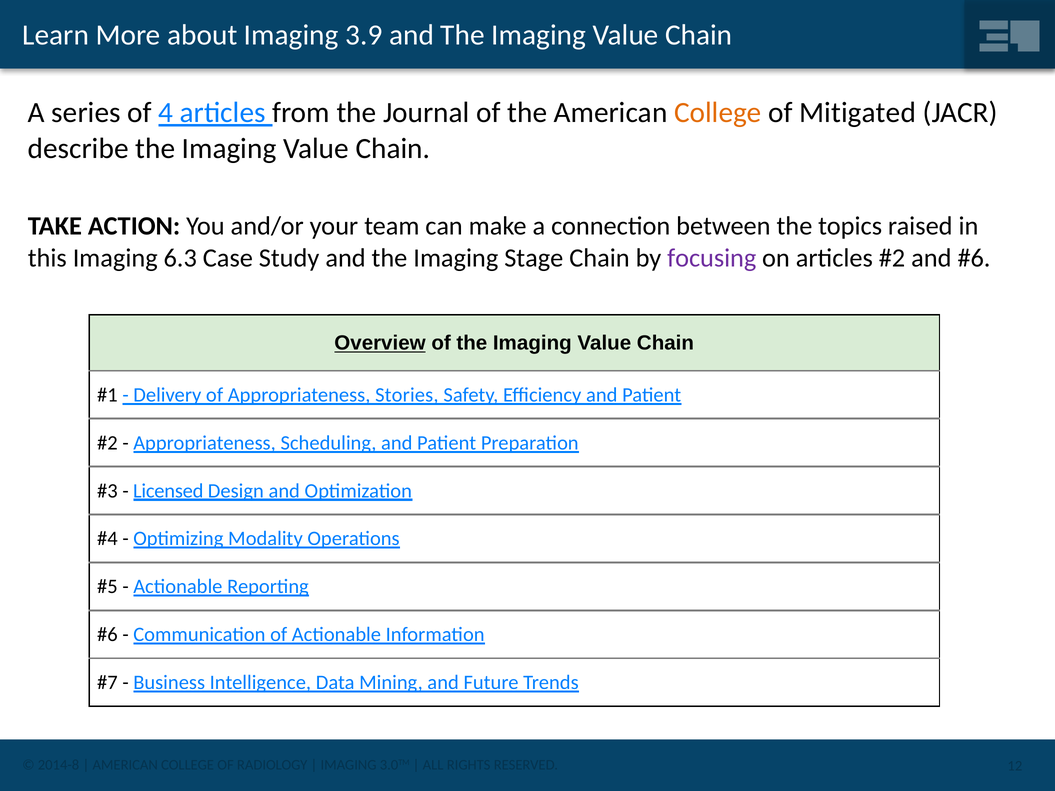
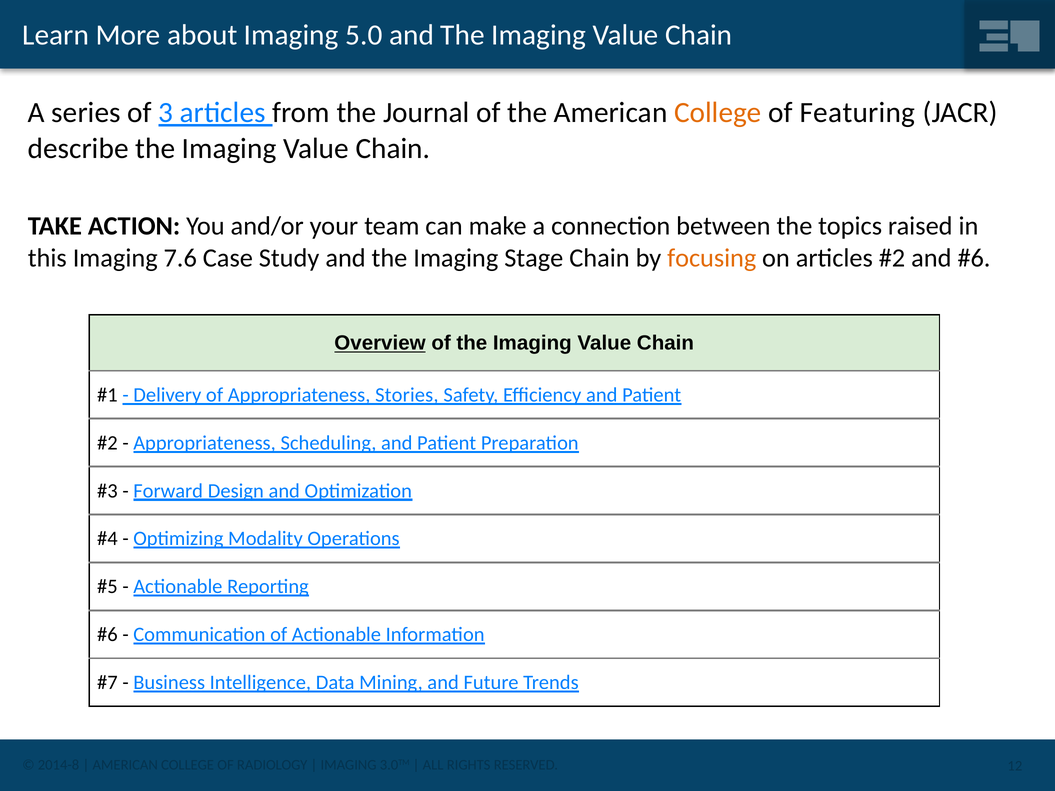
3.9: 3.9 -> 5.0 (364, 35)
4: 4 -> 3 (166, 113)
Mitigated: Mitigated -> Featuring (857, 113)
6.3: 6.3 -> 7.6 (180, 258)
focusing colour: purple -> orange (712, 258)
Licensed: Licensed -> Forward (168, 491)
